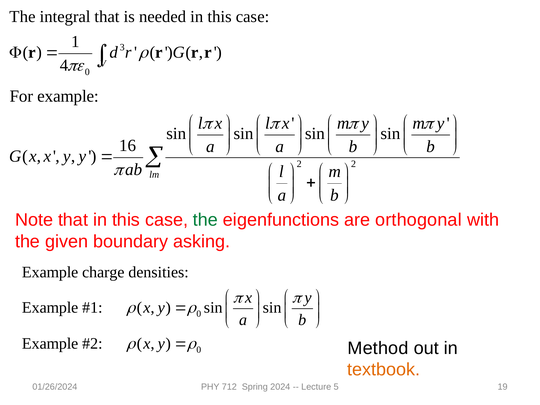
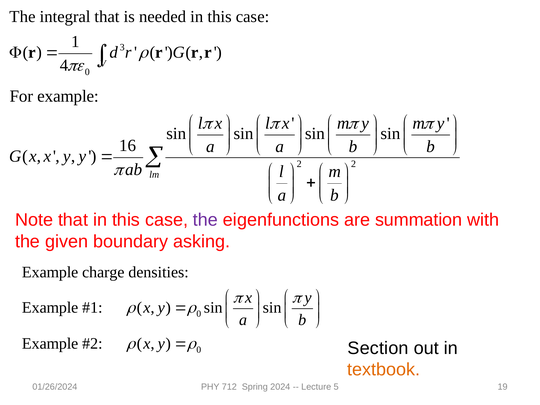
the colour: green -> purple (205, 220)
orthogonal: orthogonal -> summation (419, 220)
Method: Method -> Section (378, 348)
